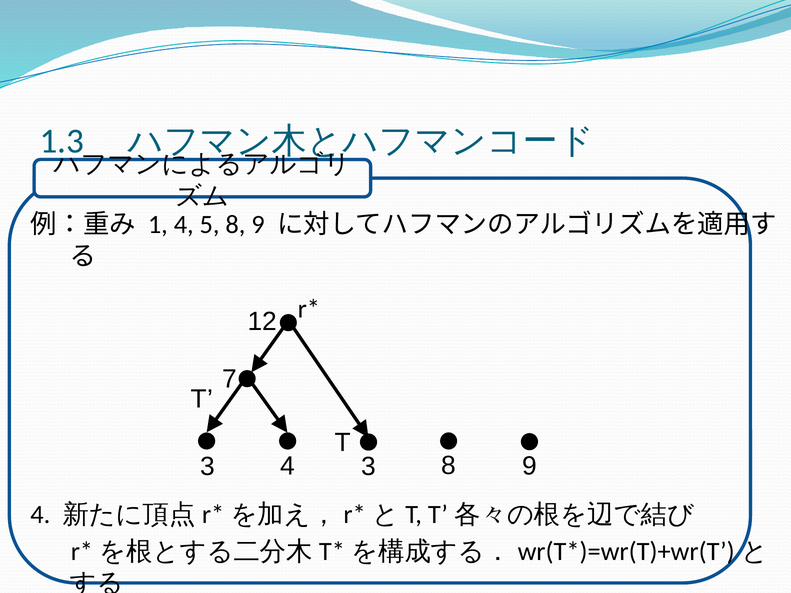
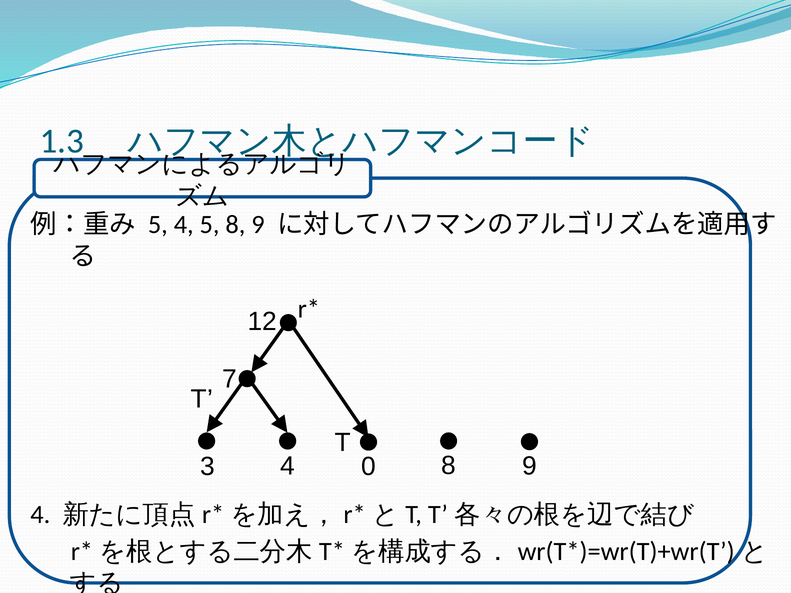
1: 1 -> 5 (158, 225)
4 3: 3 -> 0 (369, 467)
